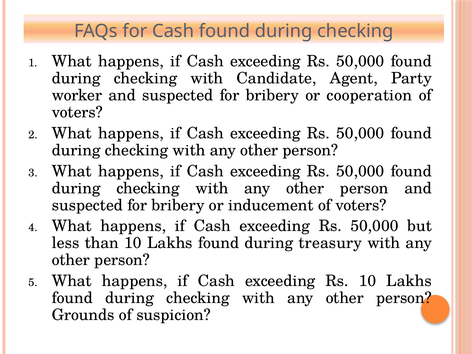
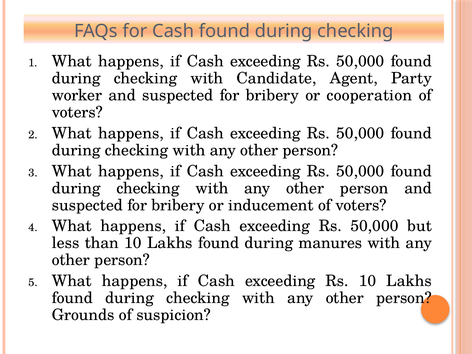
treasury: treasury -> manures (330, 243)
